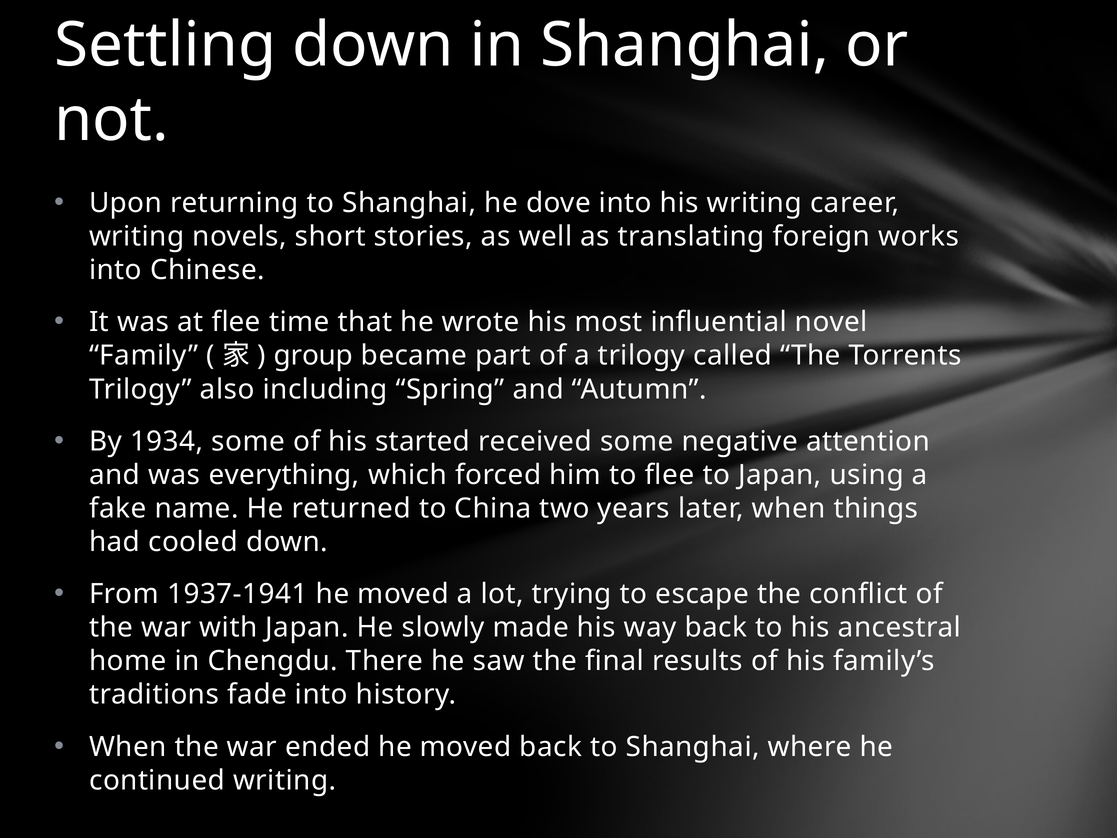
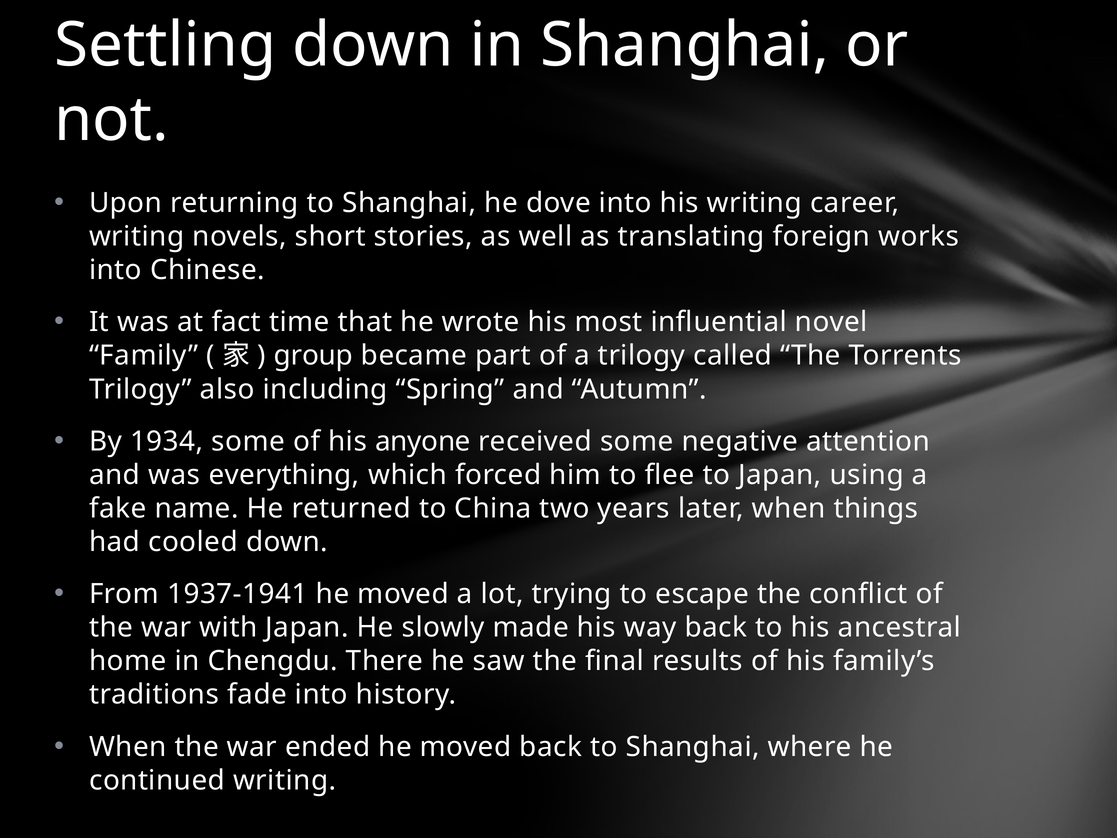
at flee: flee -> fact (236, 322)
started: started -> anyone (423, 441)
